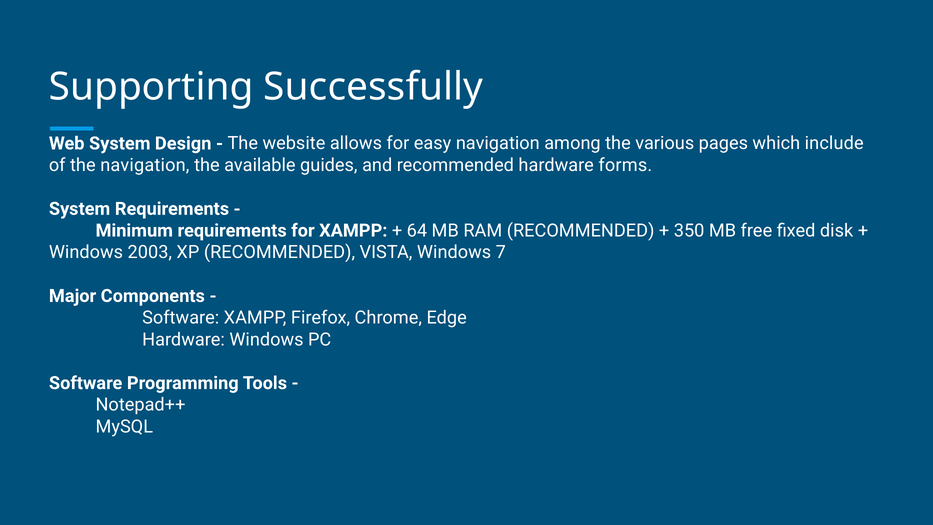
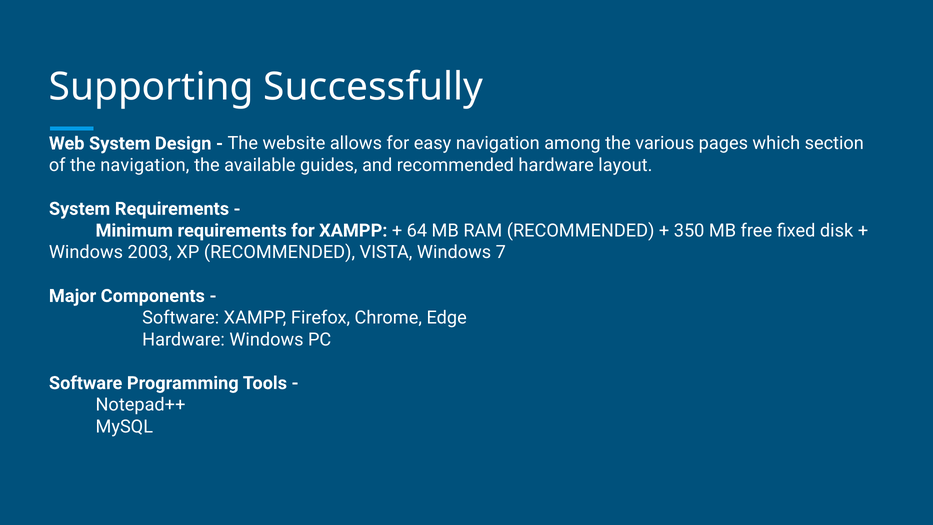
include: include -> section (834, 143)
forms: forms -> layout (625, 165)
